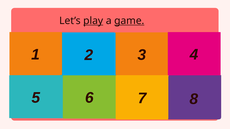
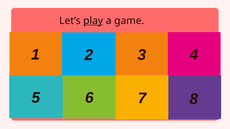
game underline: present -> none (129, 21)
